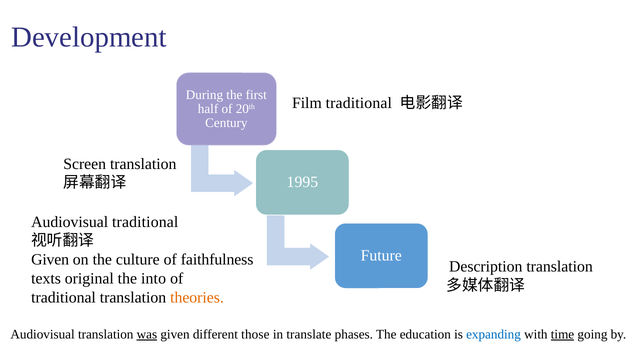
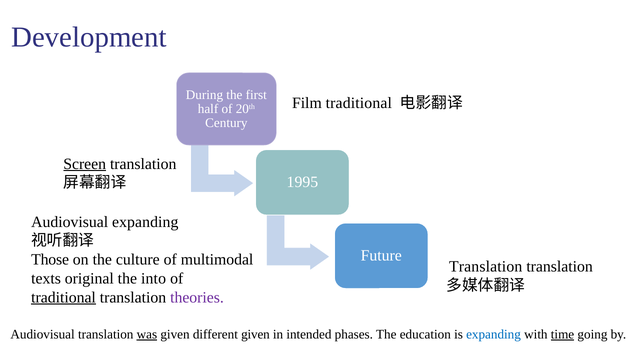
Screen underline: none -> present (85, 164)
Audiovisual traditional: traditional -> expanding (145, 222)
Given: Given -> Those (50, 260)
faithfulness: faithfulness -> multimodal (217, 260)
Description: Description -> Translation (486, 267)
traditional underline: none -> present (64, 298)
theories colour: orange -> purple (197, 298)
different those: those -> given (255, 335)
translate: translate -> intended (309, 335)
